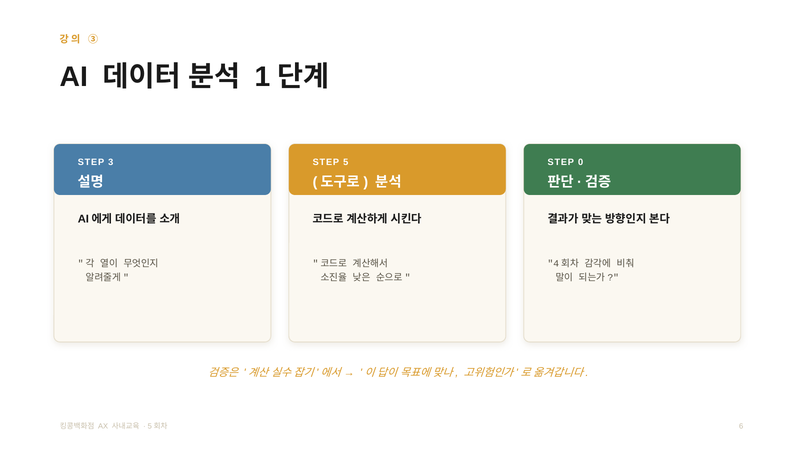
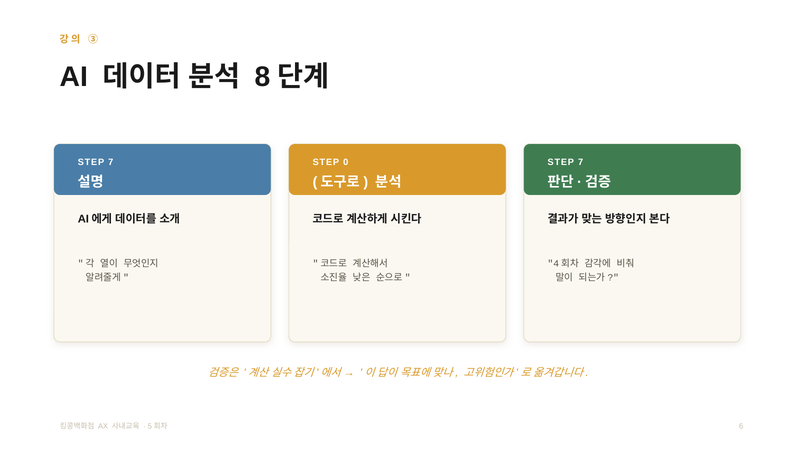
1: 1 -> 8 (263, 77)
3: 3 -> 7 (111, 162)
5: 5 -> 0 (346, 162)
0: 0 -> 7 (581, 162)
